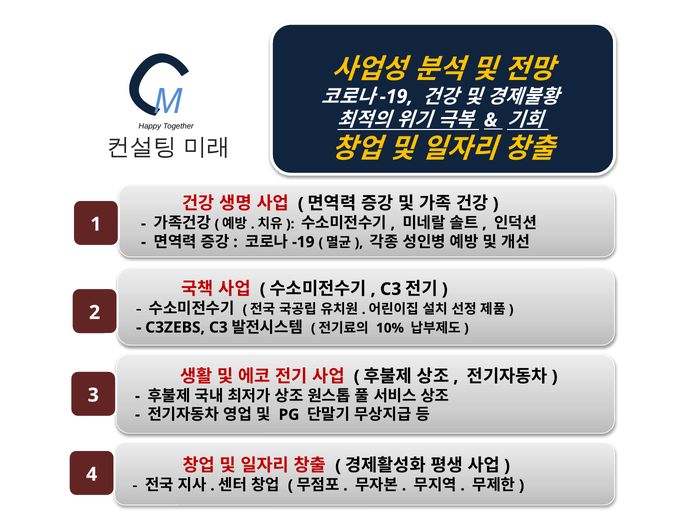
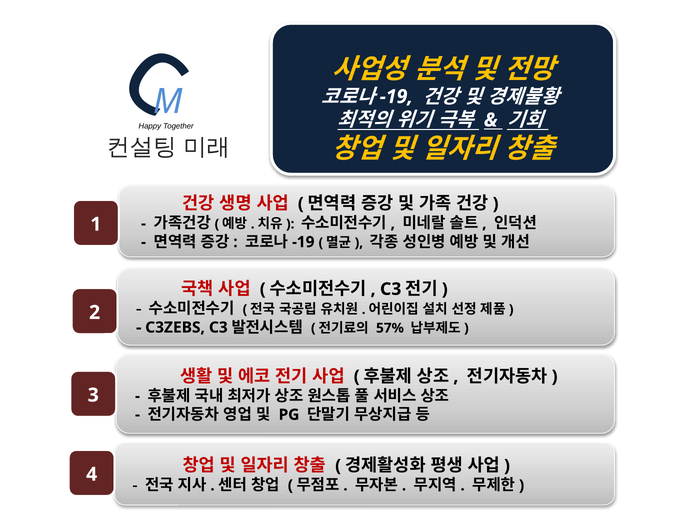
10%: 10% -> 57% (390, 328)
